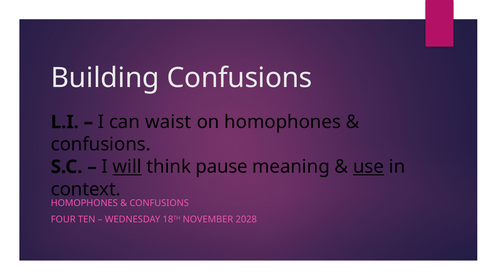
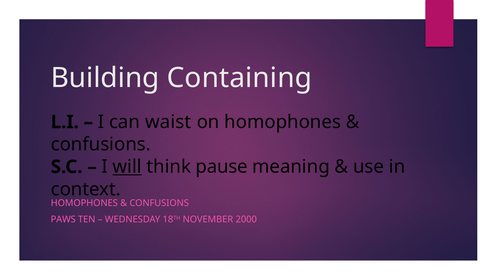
Building Confusions: Confusions -> Containing (239, 78)
use underline: present -> none (369, 167)
FOUR: FOUR -> PAWS (63, 219)
2028: 2028 -> 2000 (246, 219)
